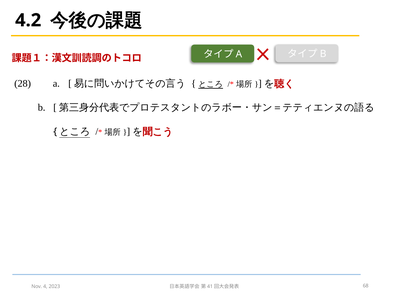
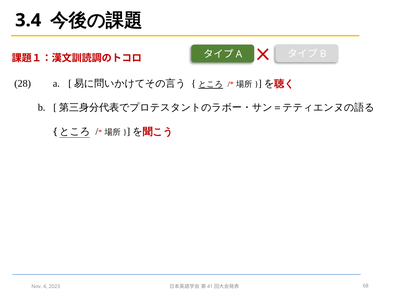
4.2: 4.2 -> 3.4 (28, 20)
